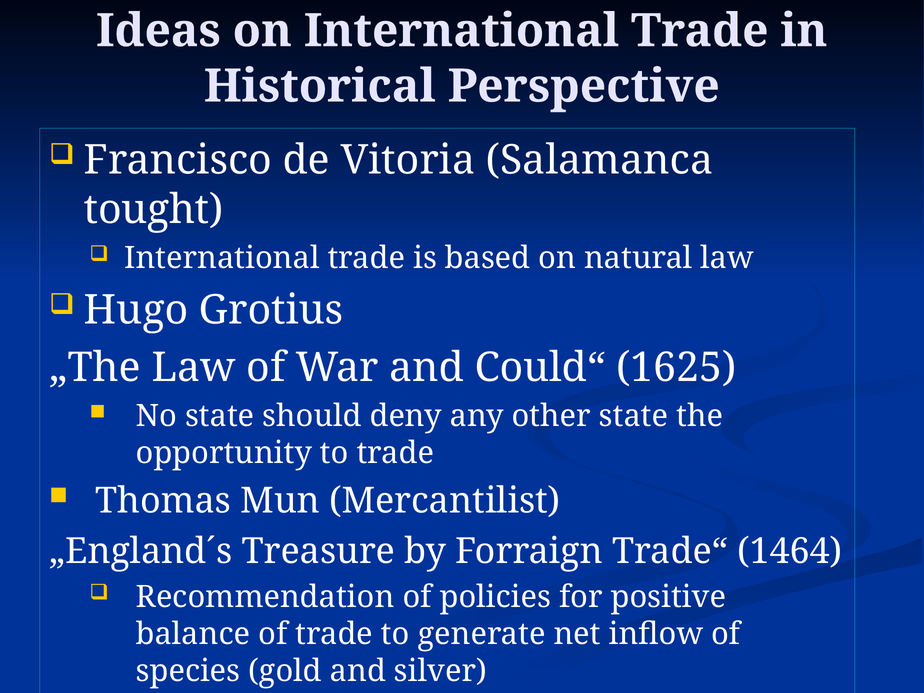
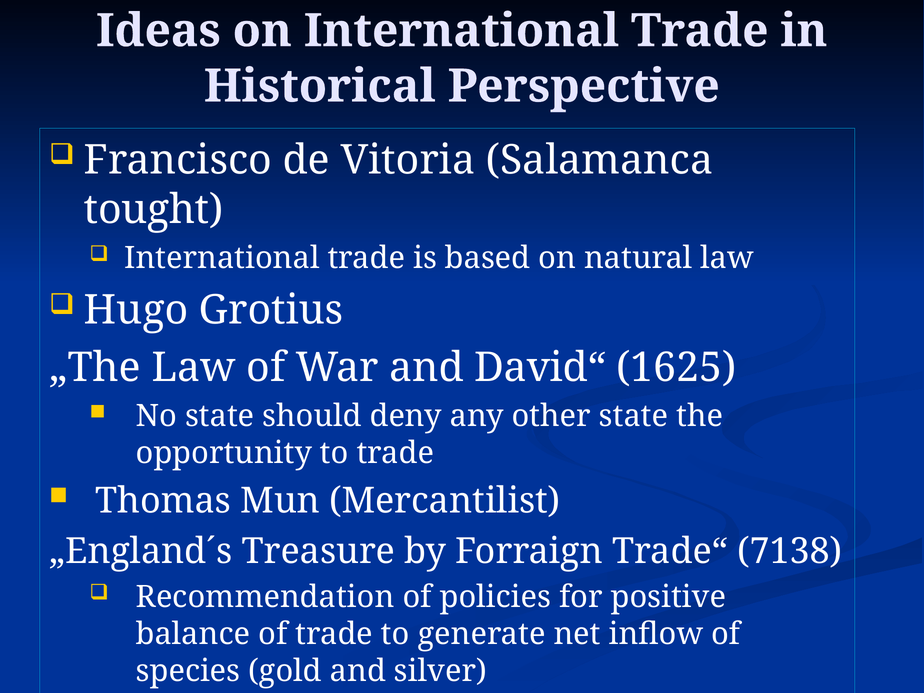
Could“: Could“ -> David“ (540, 368)
1464: 1464 -> 7138 (790, 551)
